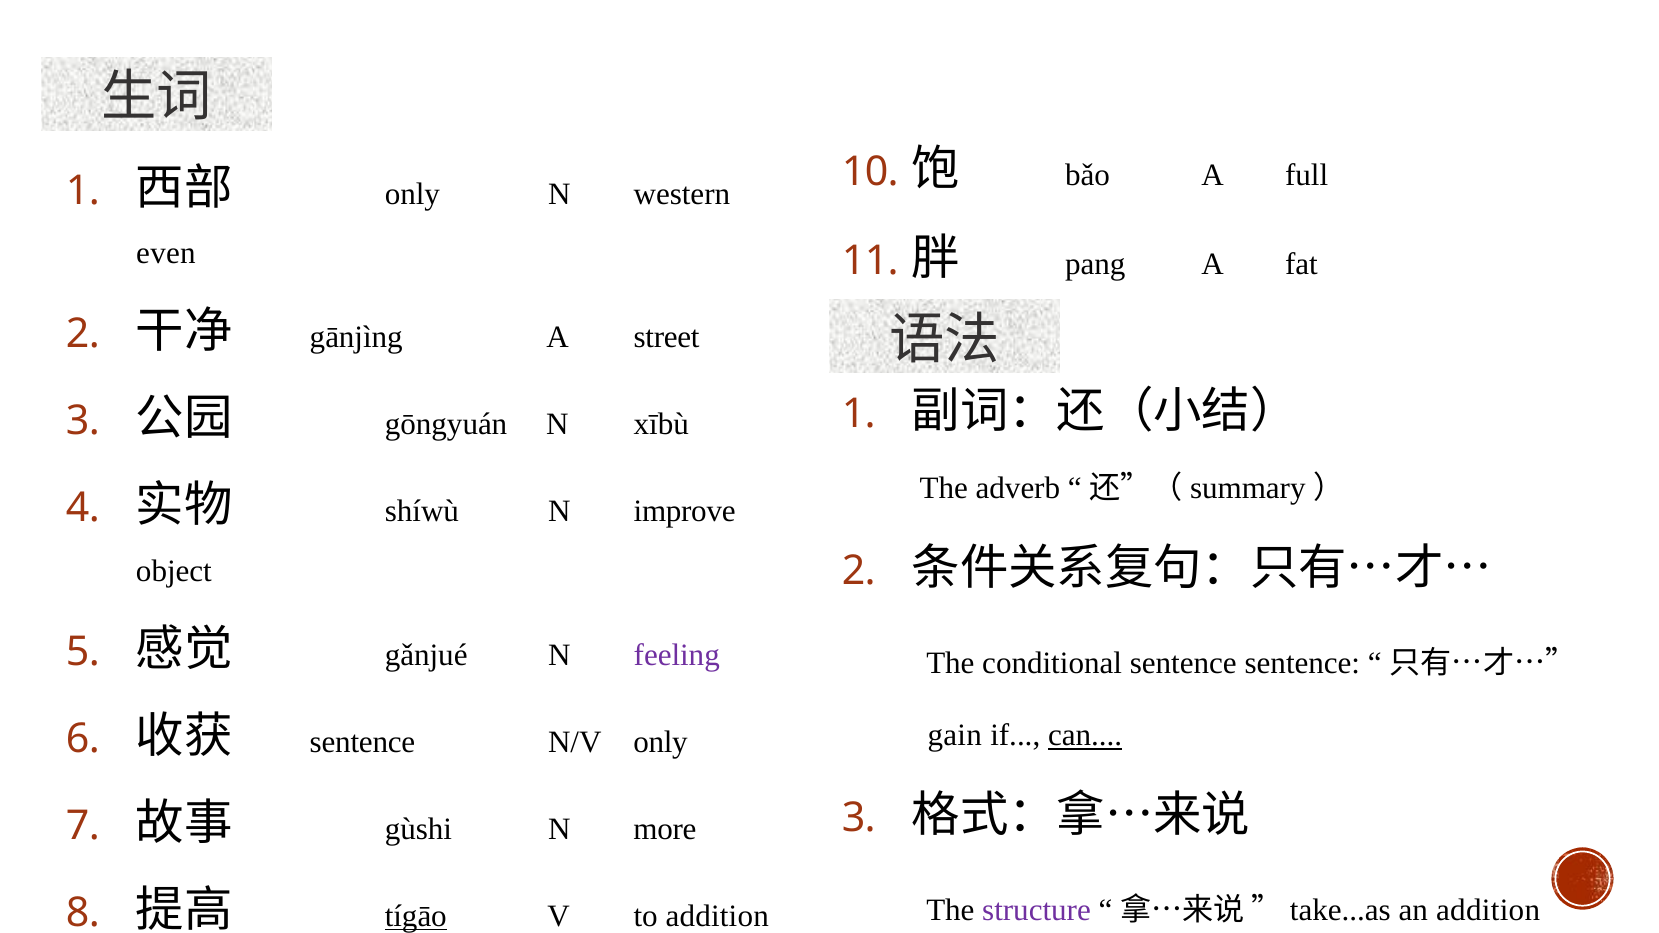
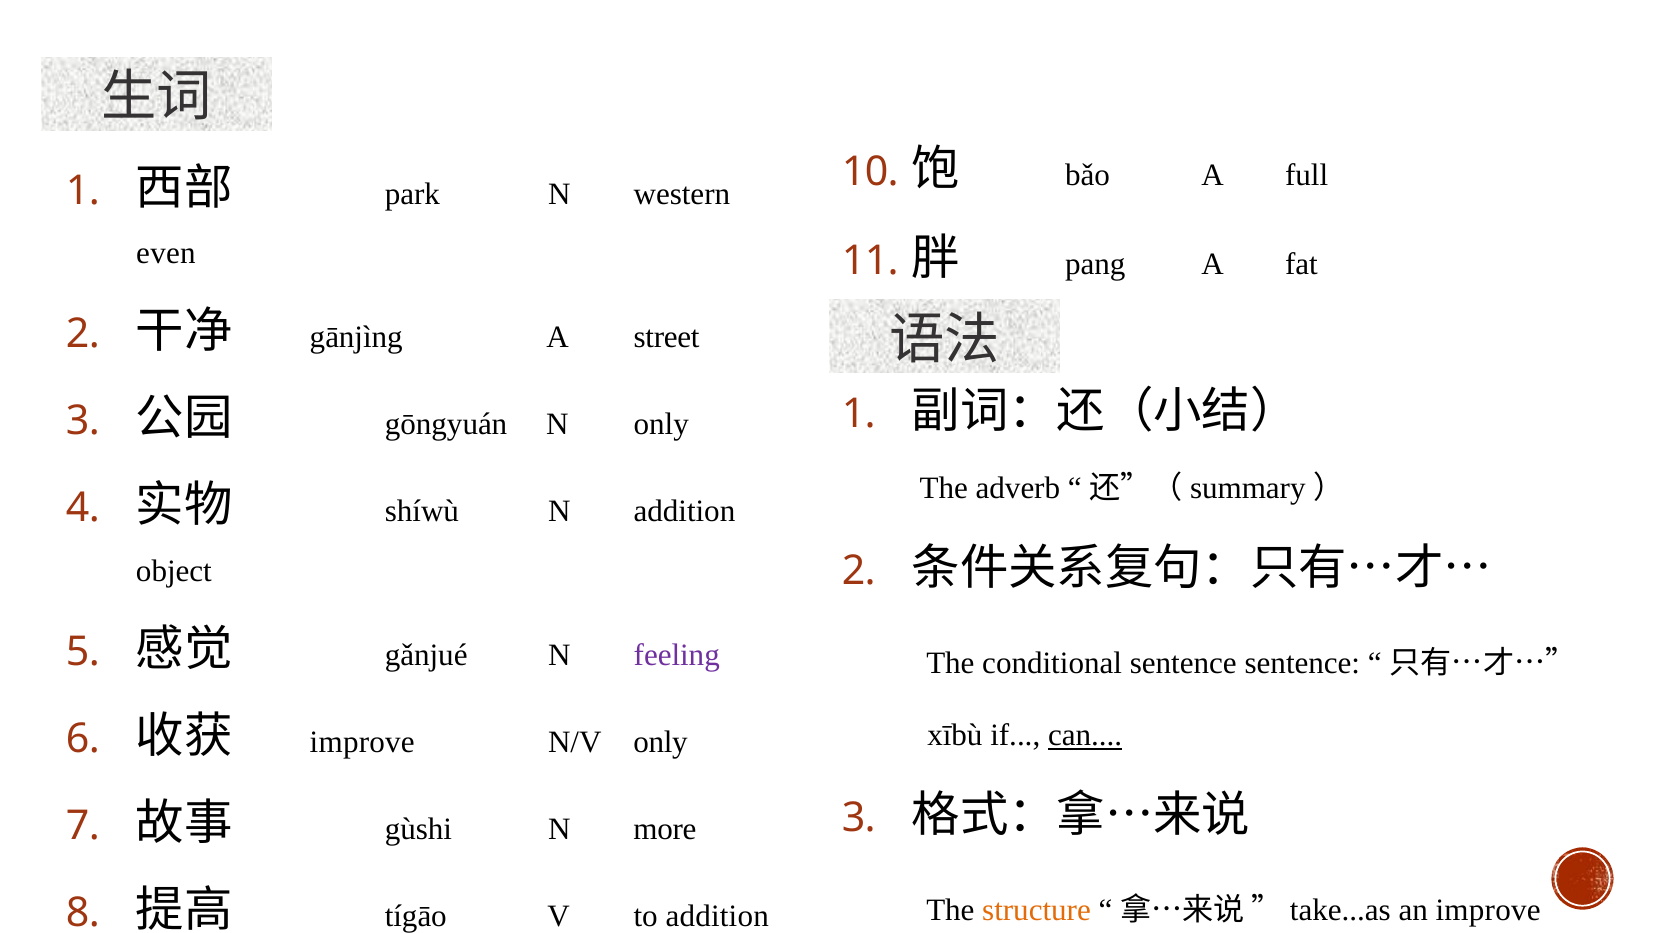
only: only -> park (412, 194)
N xībù: xībù -> only (661, 425)
N improve: improve -> addition (684, 512)
gain: gain -> xībù (955, 736)
sentence: sentence -> improve (362, 742)
structure colour: purple -> orange (1037, 911)
an addition: addition -> improve (1488, 911)
tígāo underline: present -> none (416, 916)
